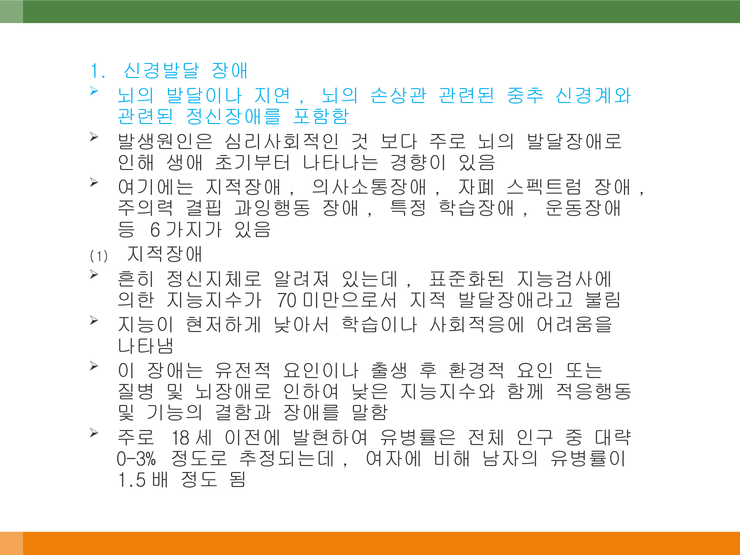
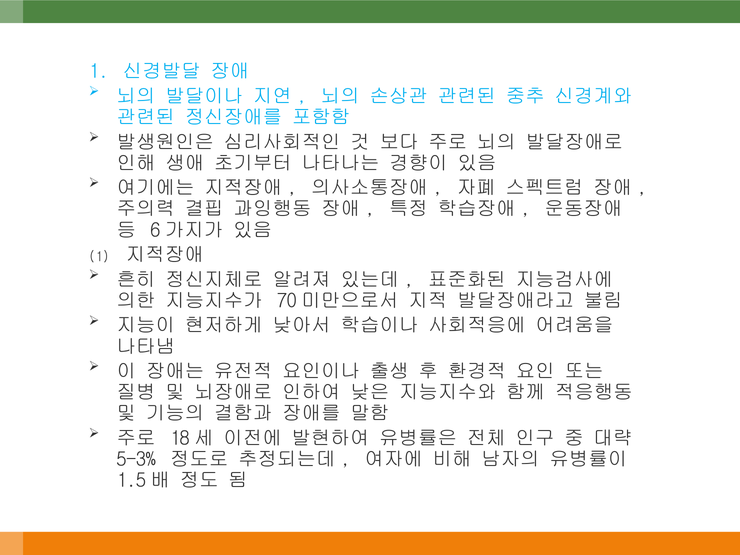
0-3%: 0-3% -> 5-3% (136, 459)
